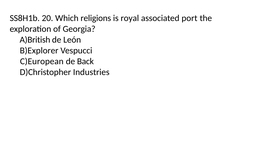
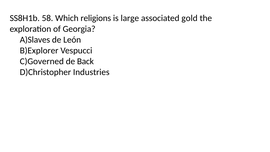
20: 20 -> 58 (47, 18)
royal: royal -> large (130, 18)
port: port -> gold (190, 18)
A)British: A)British -> A)Slaves (35, 40)
C)European: C)European -> C)Governed (42, 61)
